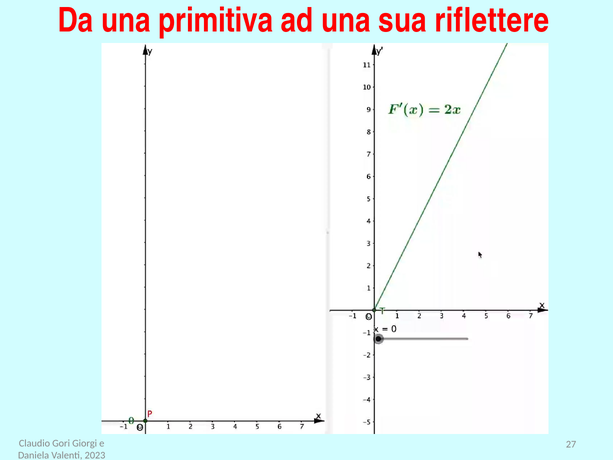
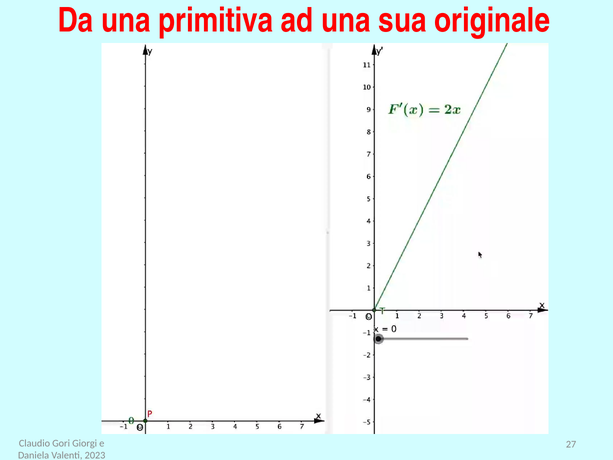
riflettere: riflettere -> originale (492, 21)
